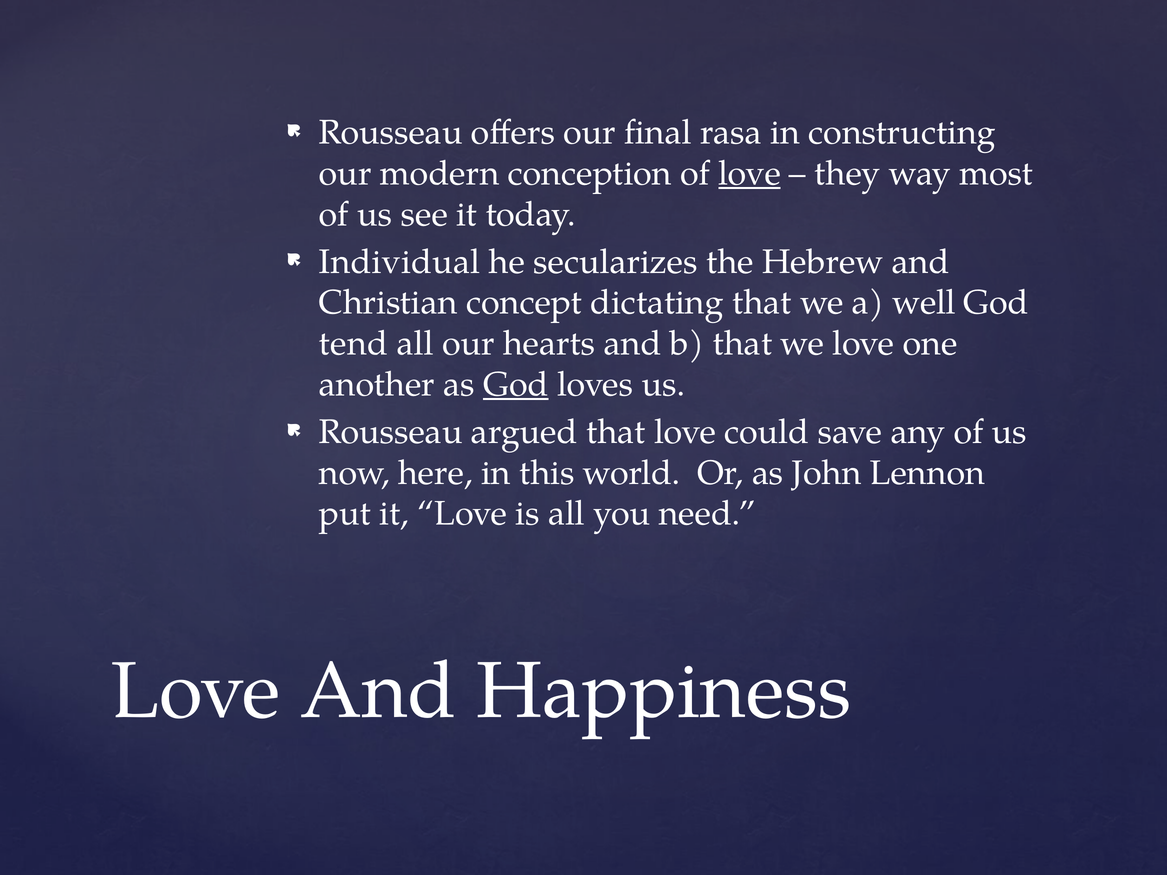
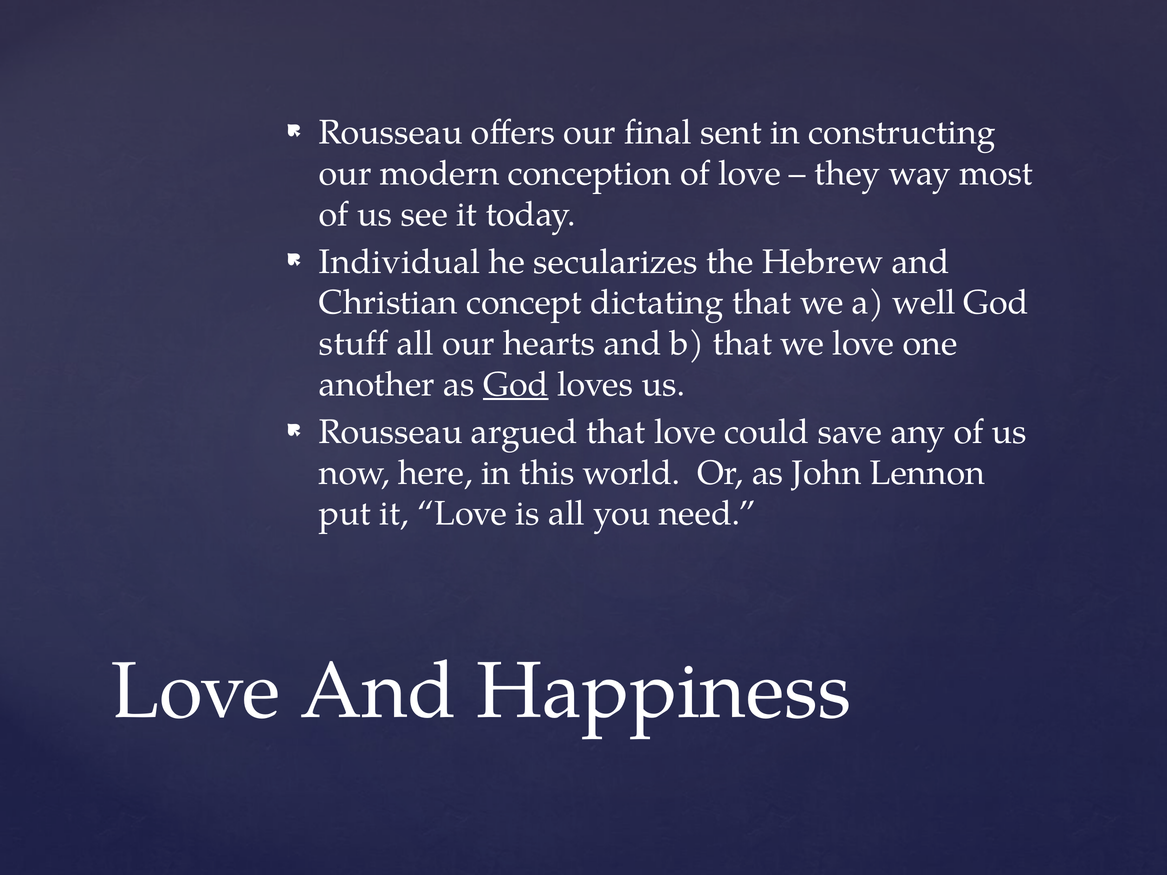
rasa: rasa -> sent (731, 133)
love underline: present -> none (750, 174)
tend: tend -> stuff (354, 344)
